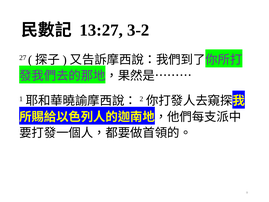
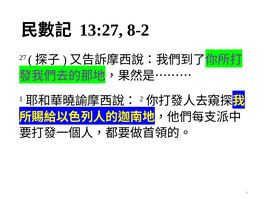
3-2: 3-2 -> 8-2 (138, 30)
